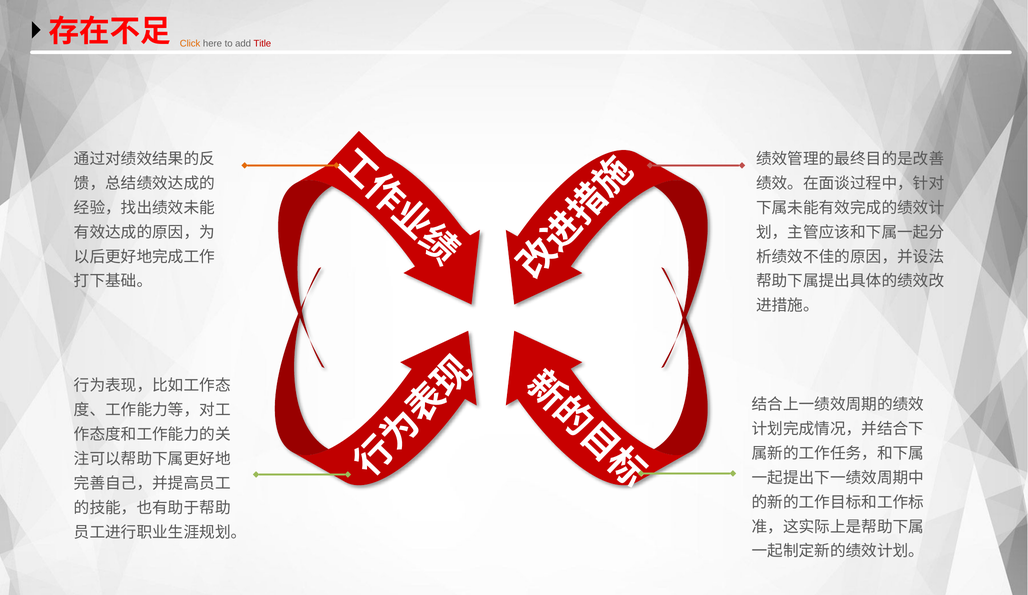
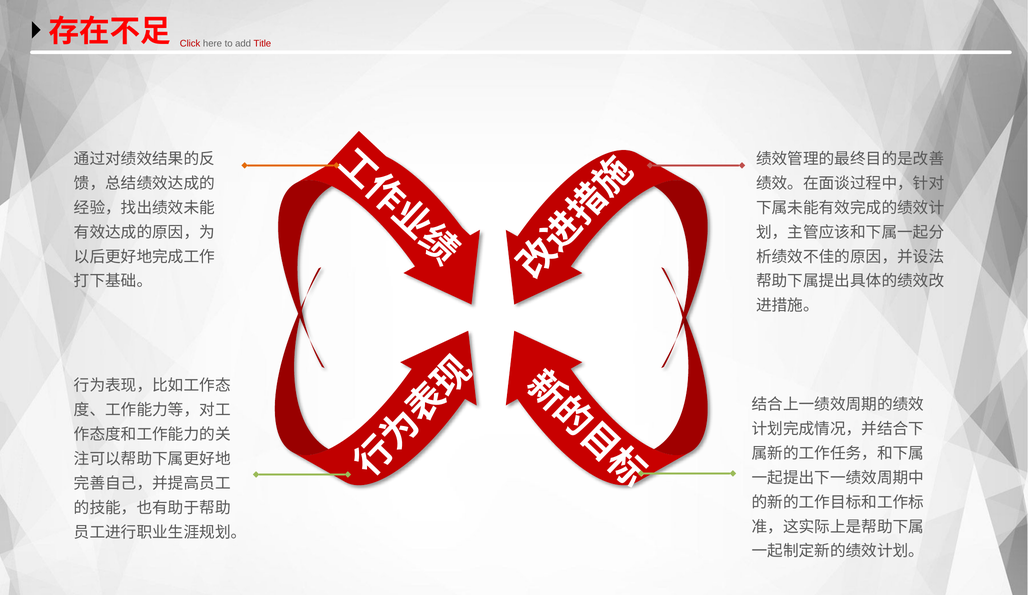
Click colour: orange -> red (190, 44)
